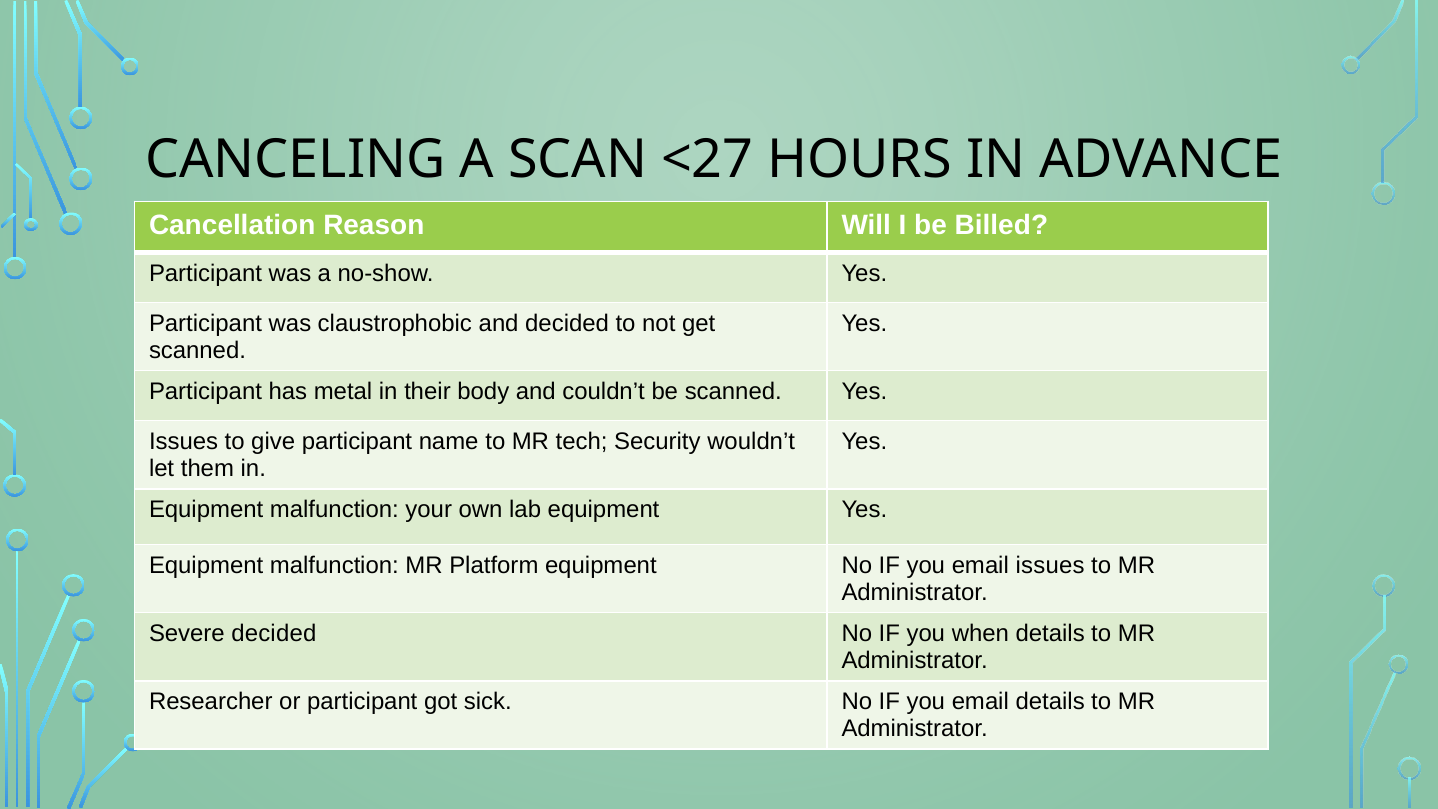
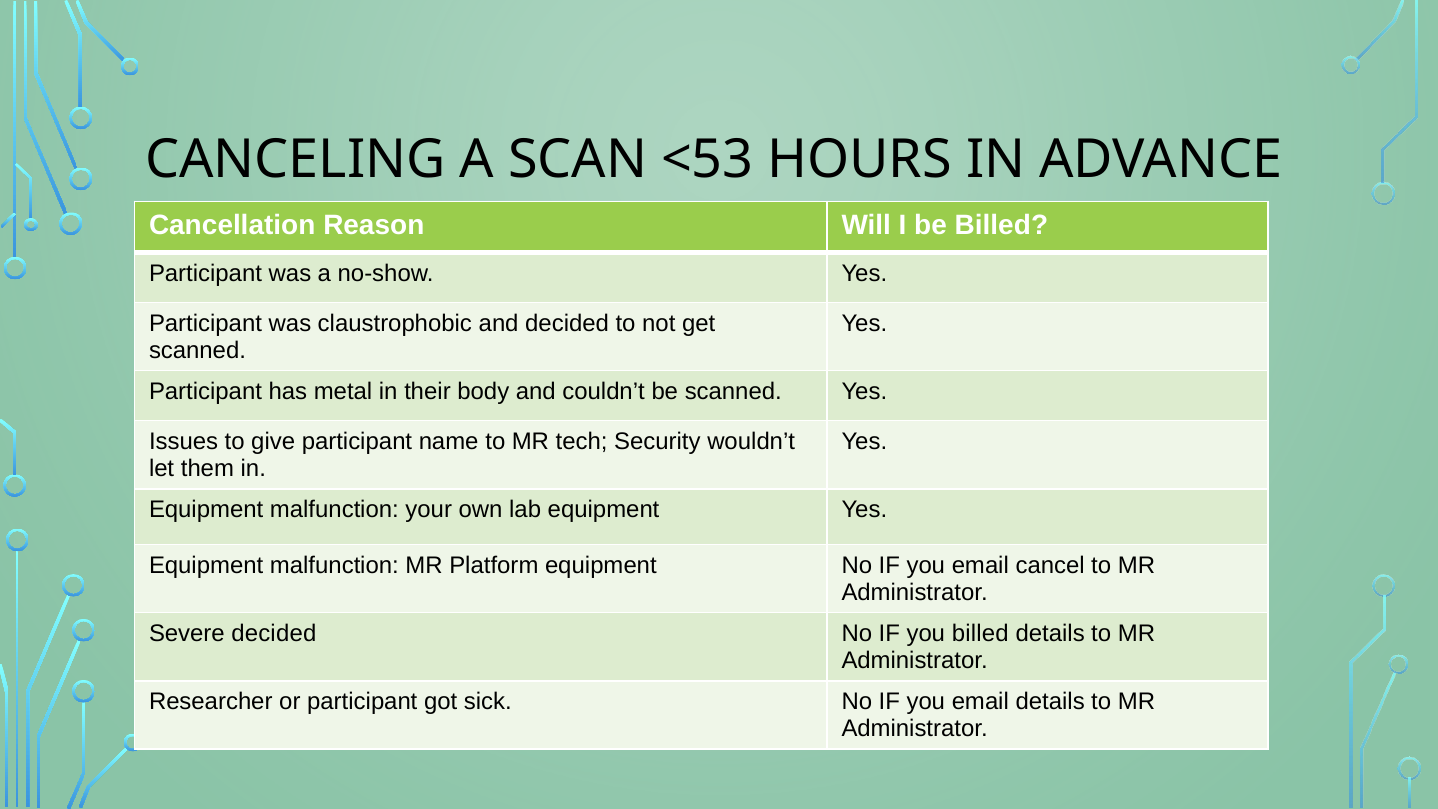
<27: <27 -> <53 (707, 160)
email issues: issues -> cancel (1050, 565)
you when: when -> billed (980, 634)
